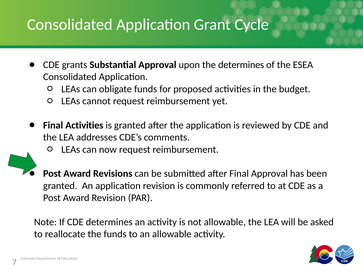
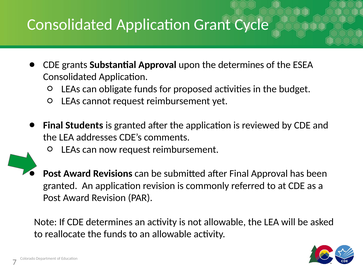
Final Activities: Activities -> Students (84, 125)
